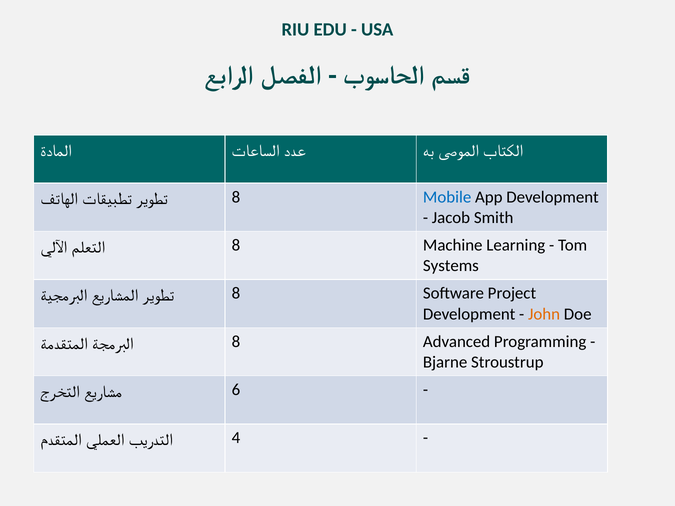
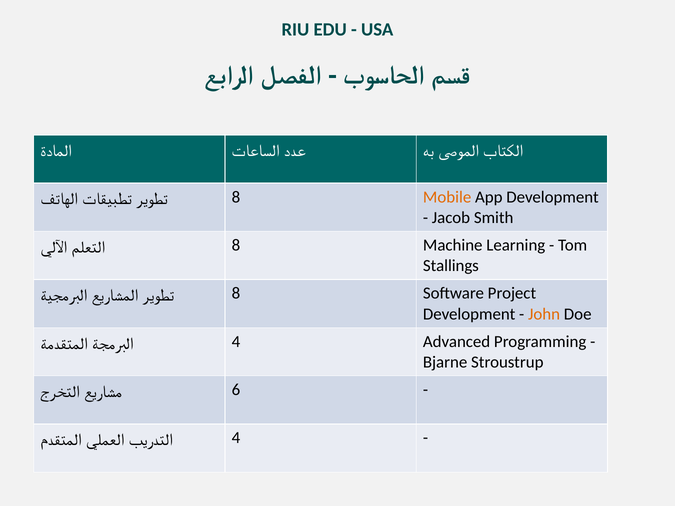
Mobile colour: blue -> orange (447, 197)
Systems: Systems -> Stallings (451, 266)
8: 8 -> 4 (236, 342)
